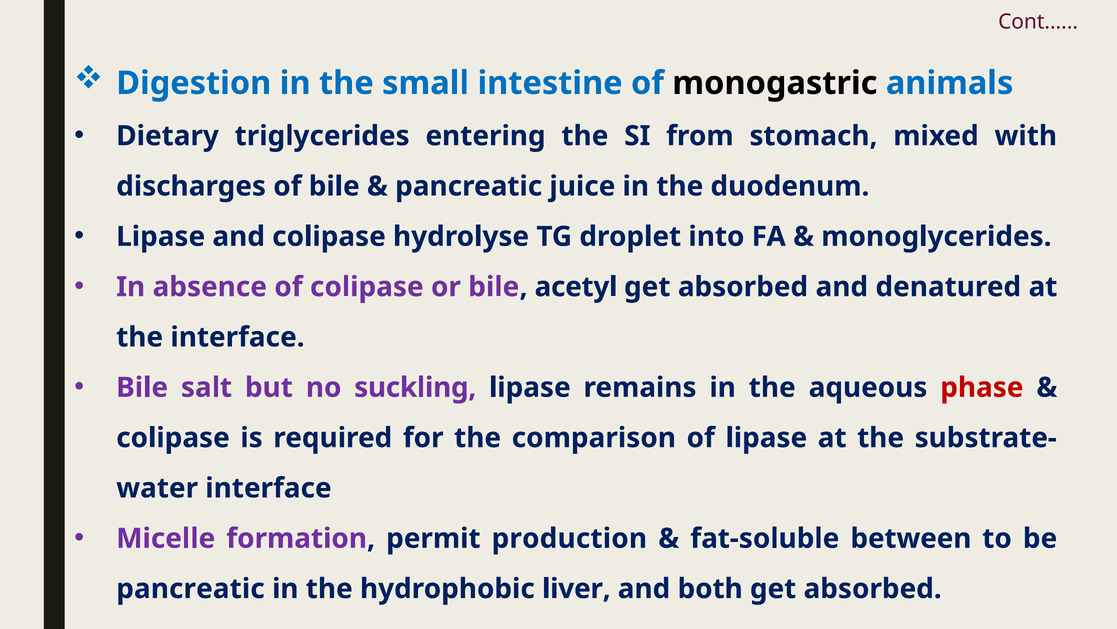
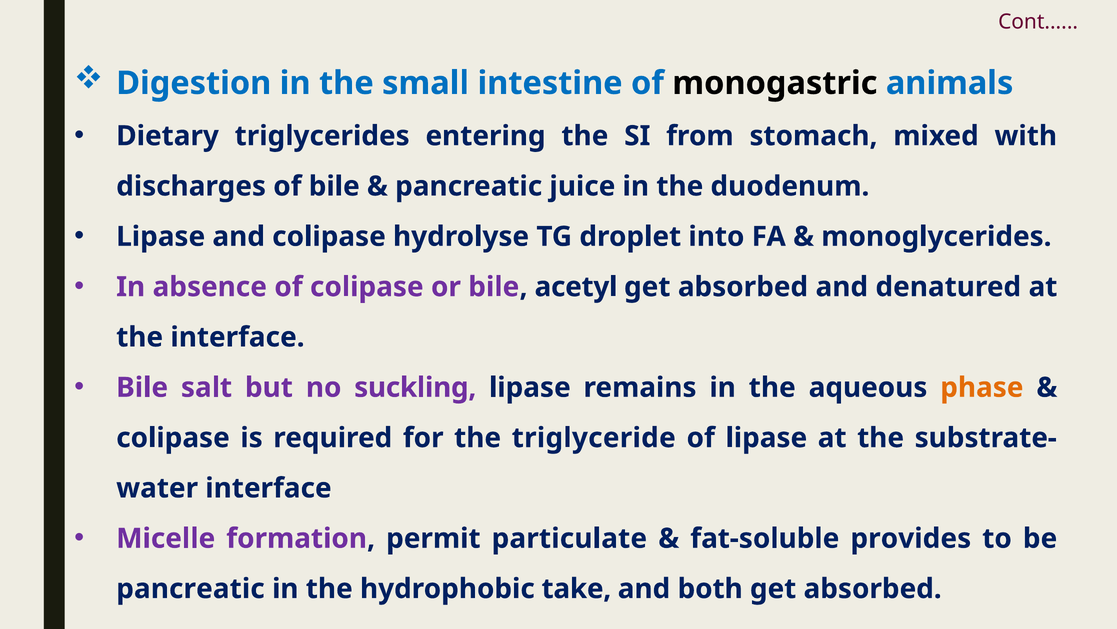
phase colour: red -> orange (982, 387)
comparison: comparison -> triglyceride (594, 437)
production: production -> particulate (569, 538)
between: between -> provides (911, 538)
liver: liver -> take (576, 588)
